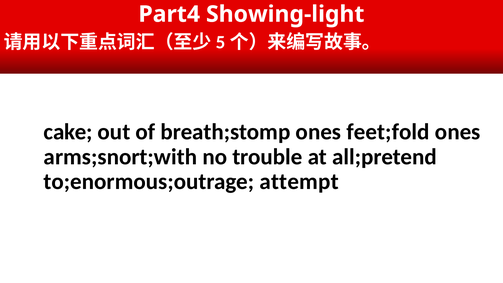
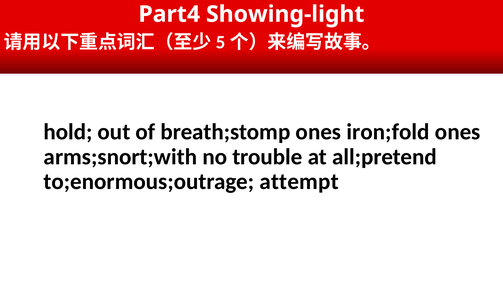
cake: cake -> hold (68, 132)
feet;fold: feet;fold -> iron;fold (388, 132)
